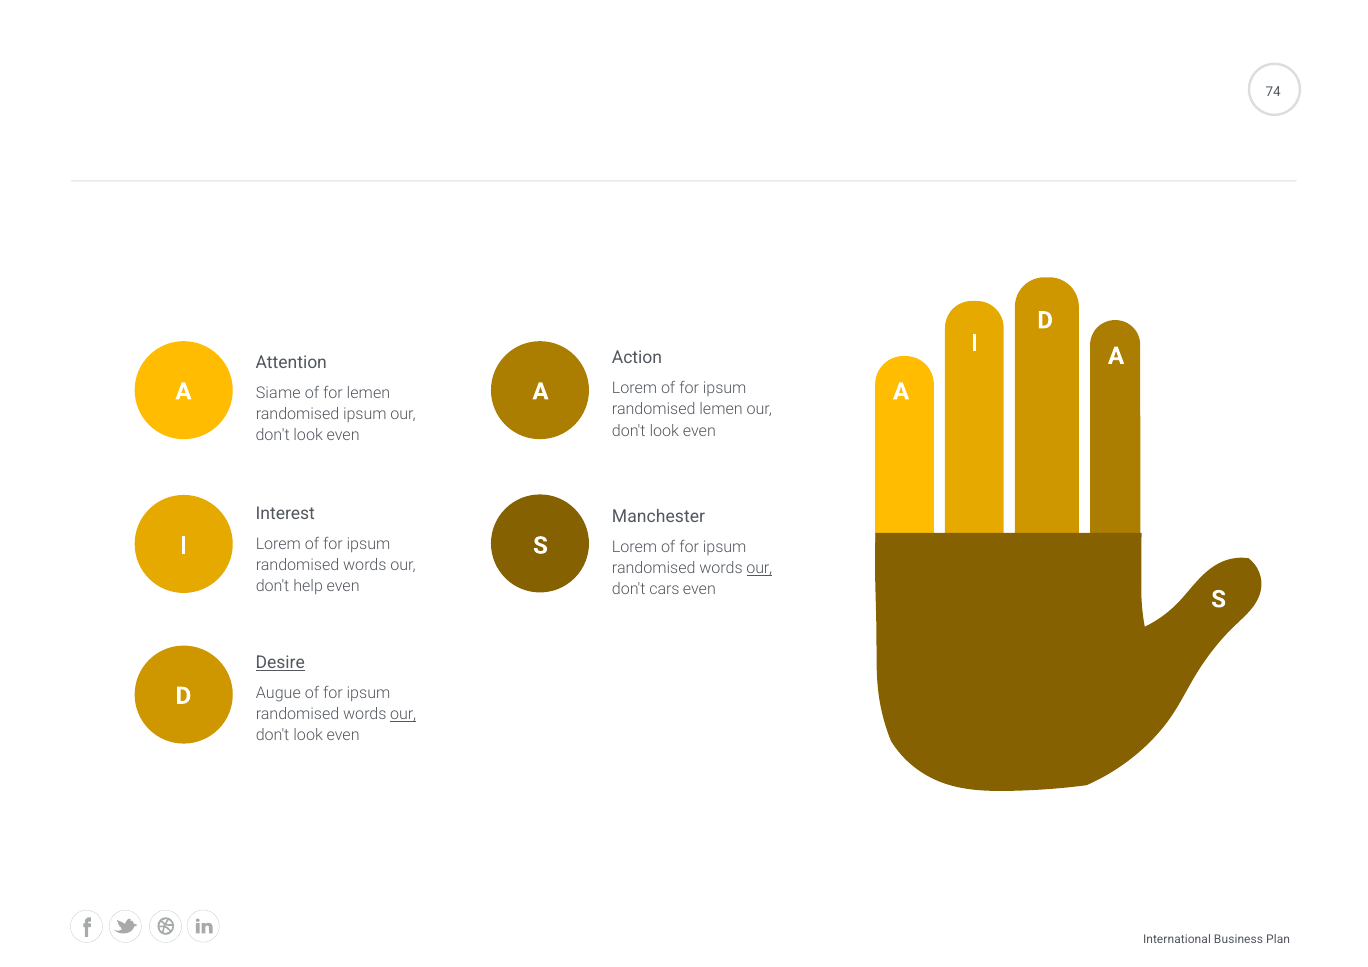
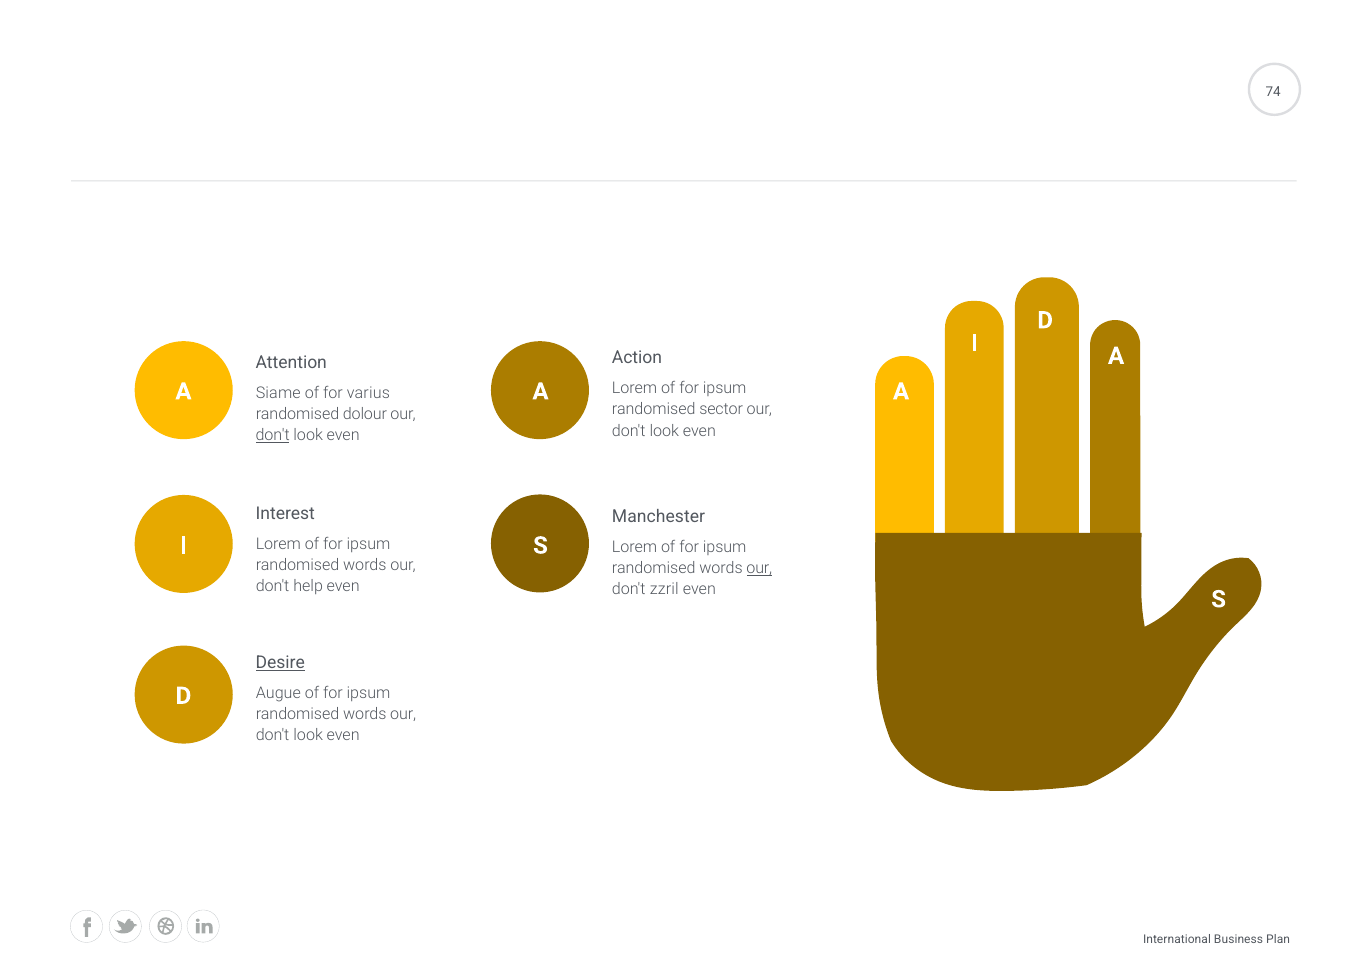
for lemen: lemen -> varius (368, 393)
randomised lemen: lemen -> sector (721, 410)
randomised ipsum: ipsum -> dolour (365, 414)
don't underline: none -> present (273, 435)
cars: cars -> zzril (664, 589)
our underline: present -> none (403, 714)
